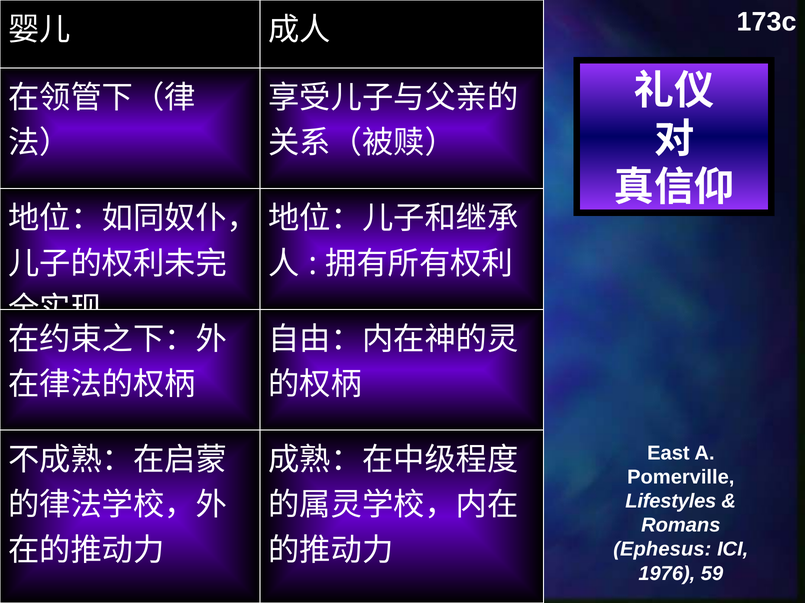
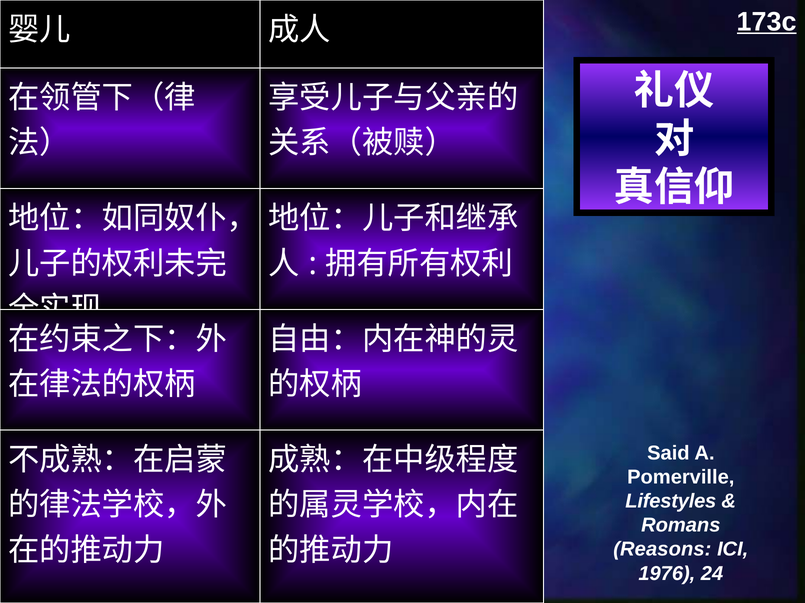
173c underline: none -> present (767, 22)
East: East -> Said (668, 453)
Ephesus: Ephesus -> Reasons (662, 550)
59: 59 -> 24 (712, 574)
